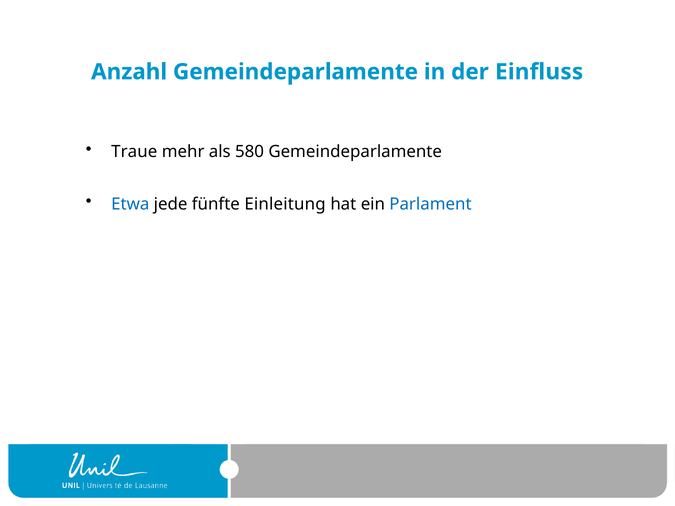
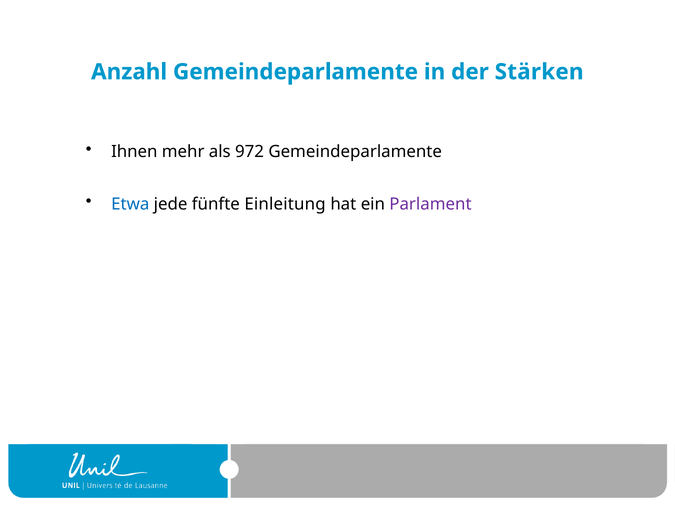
Einfluss: Einfluss -> Stärken (539, 72)
Traue: Traue -> Ihnen (134, 152)
580: 580 -> 972 (250, 152)
Parlament colour: blue -> purple (430, 204)
